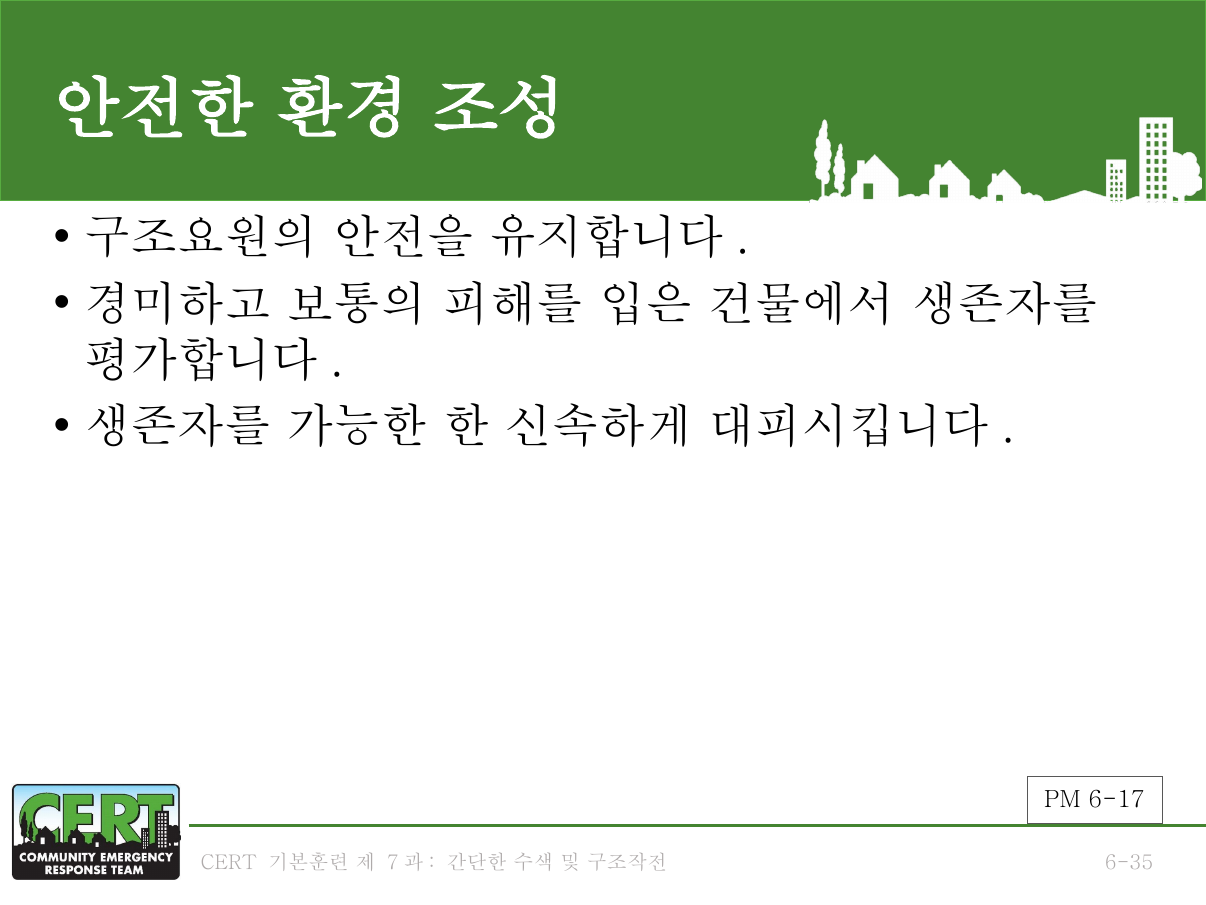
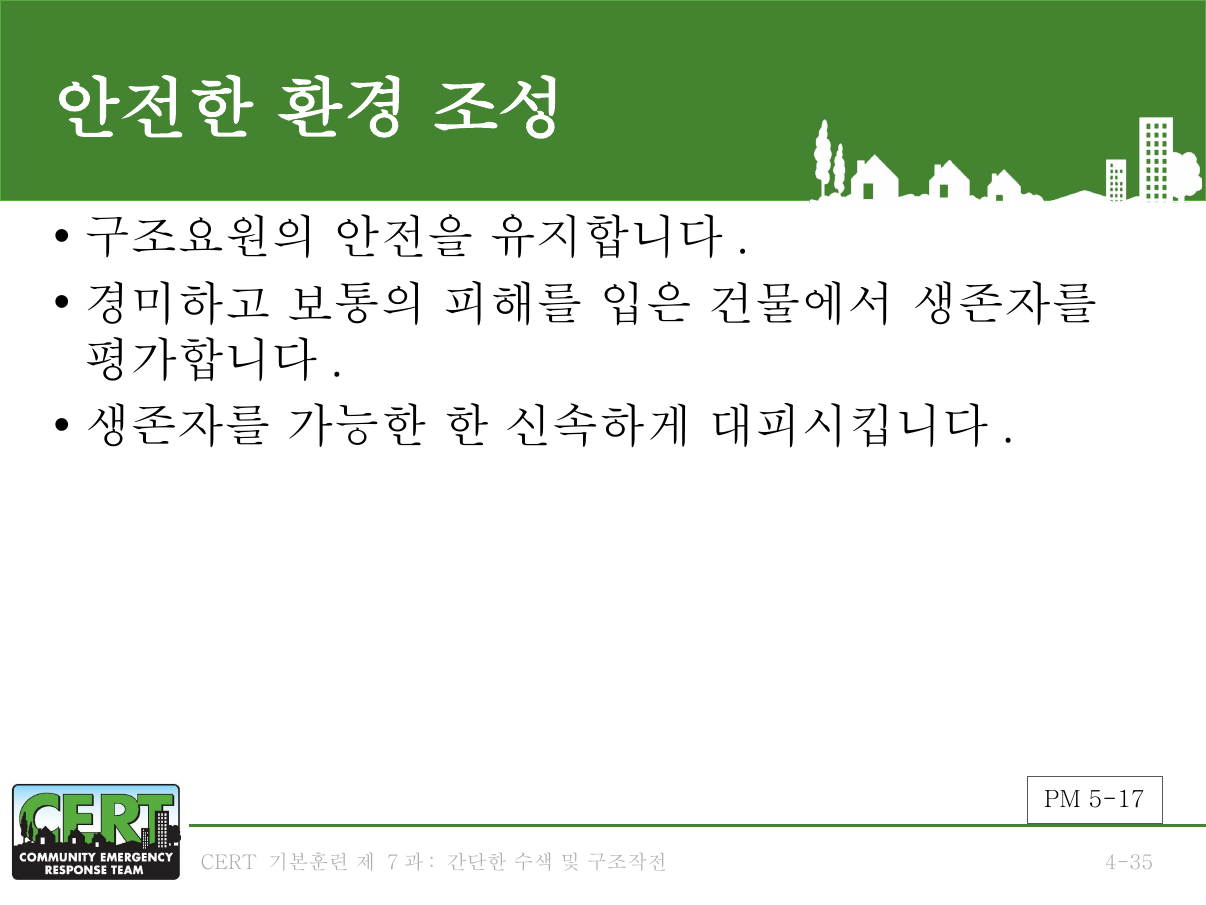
6-17: 6-17 -> 5-17 (1117, 799)
6-35: 6-35 -> 4-35 (1129, 862)
